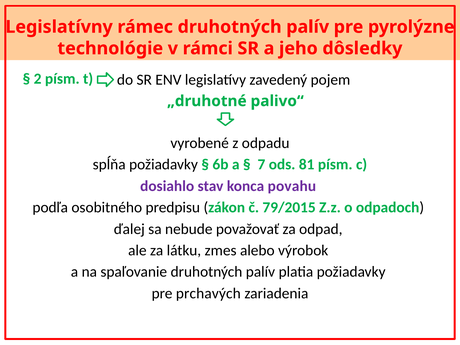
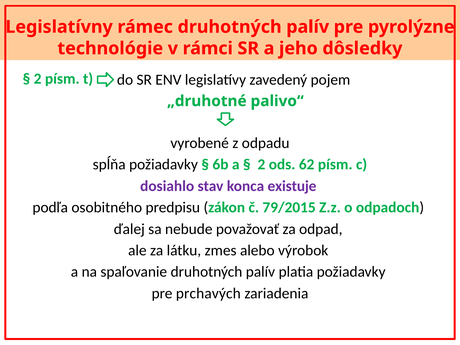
7: 7 -> 2 (261, 165)
81: 81 -> 62 (307, 165)
povahu: povahu -> existuje (292, 186)
